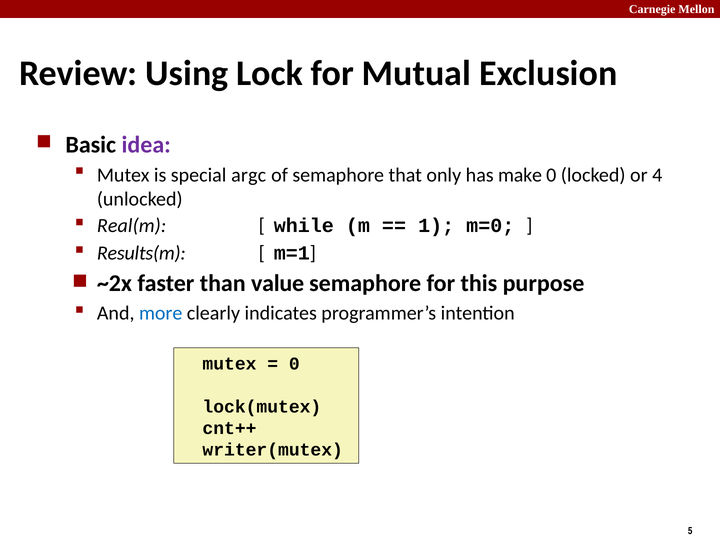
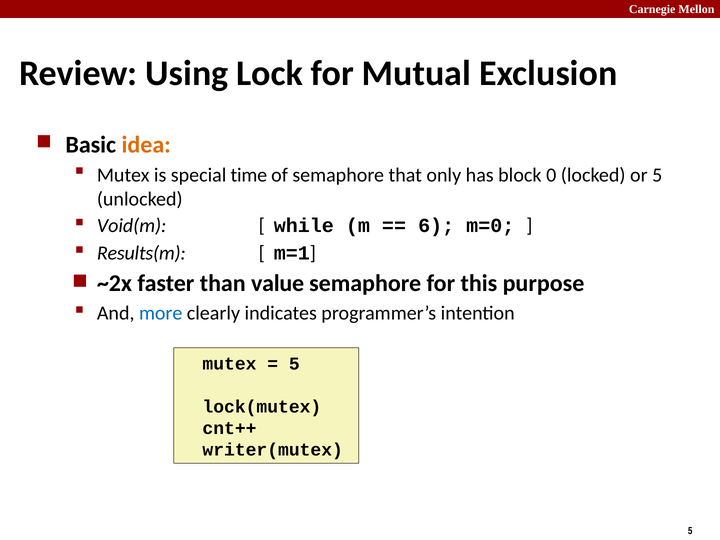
idea colour: purple -> orange (146, 145)
argc: argc -> time (249, 175)
make: make -> block (520, 175)
or 4: 4 -> 5 (657, 175)
Real(m: Real(m -> Void(m (132, 226)
1: 1 -> 6 (436, 226)
0: 0 -> 5 (294, 364)
